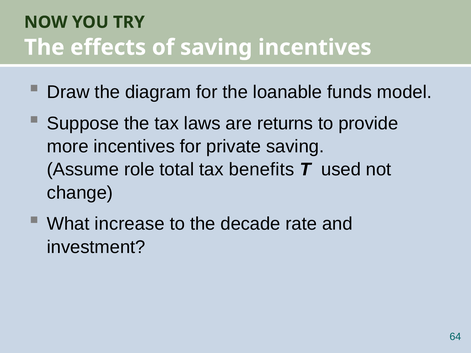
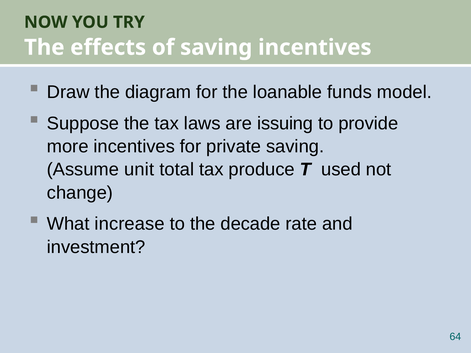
returns: returns -> issuing (285, 124)
role: role -> unit (139, 170)
benefits: benefits -> produce (262, 170)
